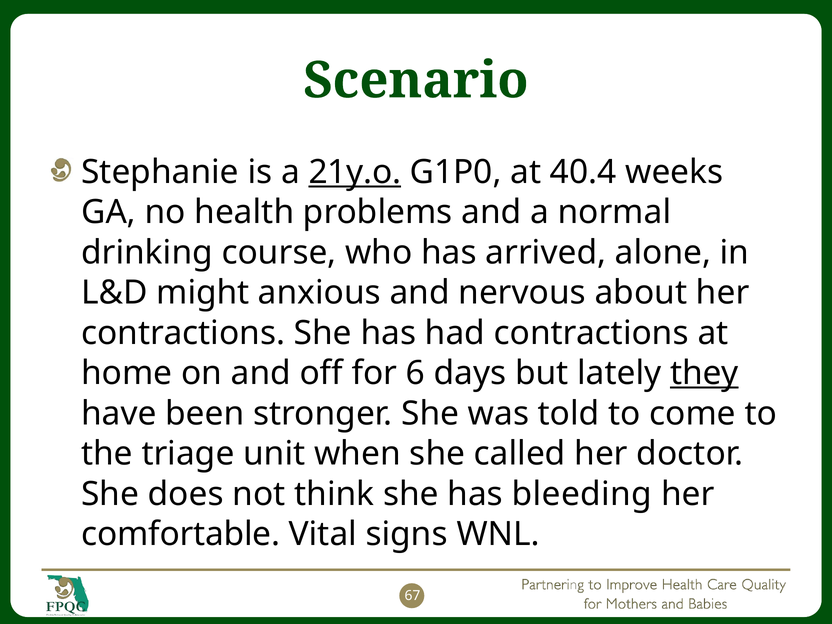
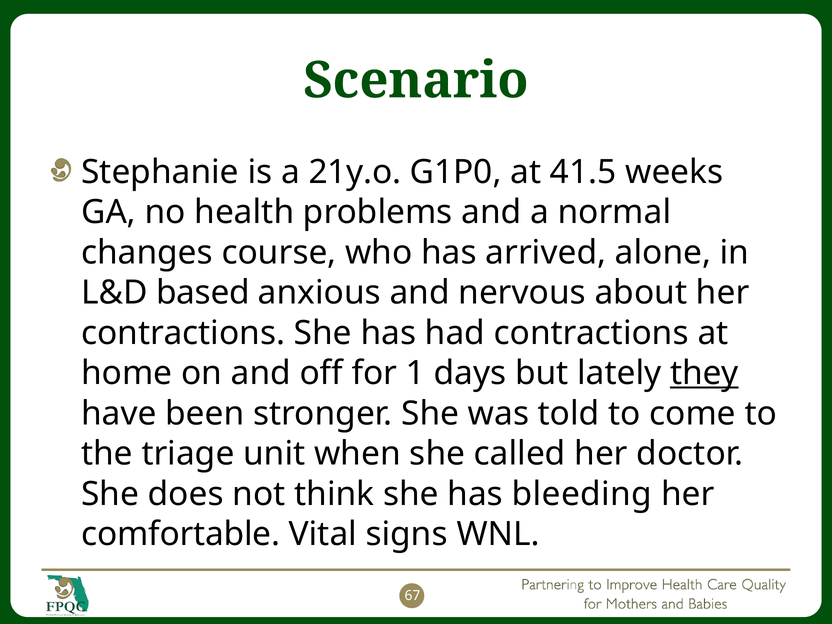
21y.o underline: present -> none (355, 172)
40.4: 40.4 -> 41.5 (583, 172)
drinking: drinking -> changes (147, 253)
might: might -> based (203, 293)
6: 6 -> 1 (416, 373)
